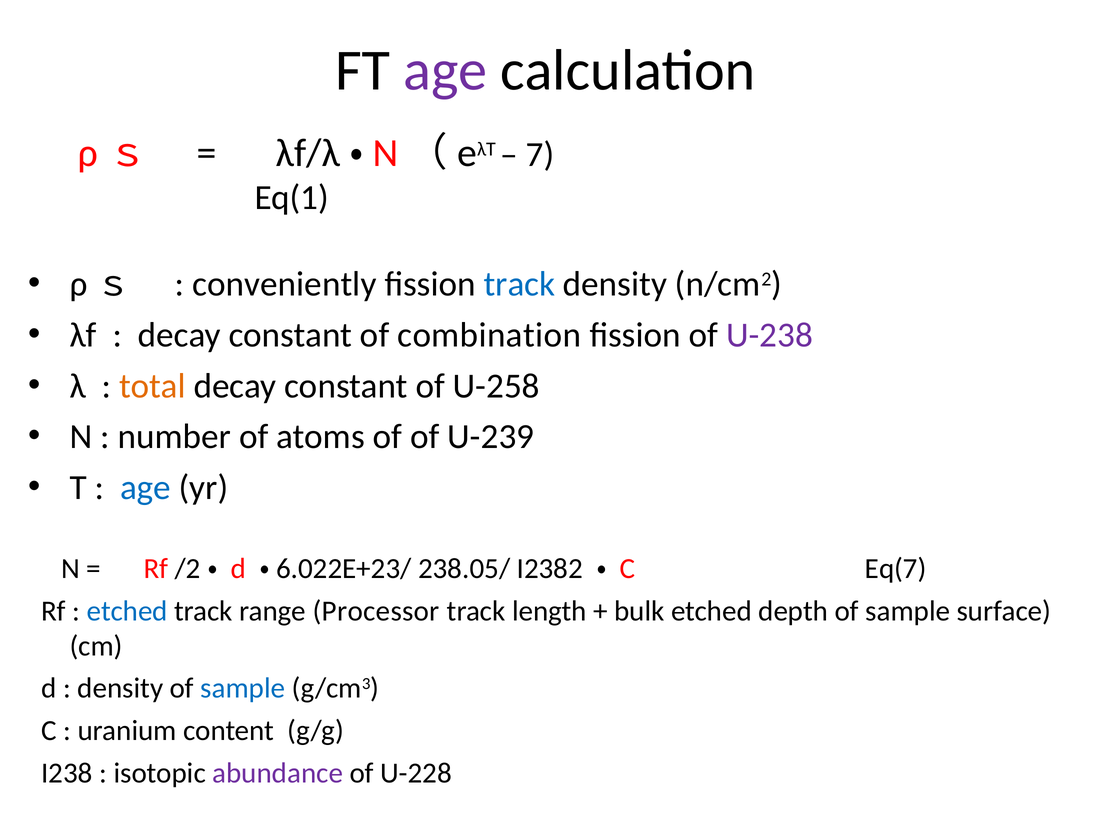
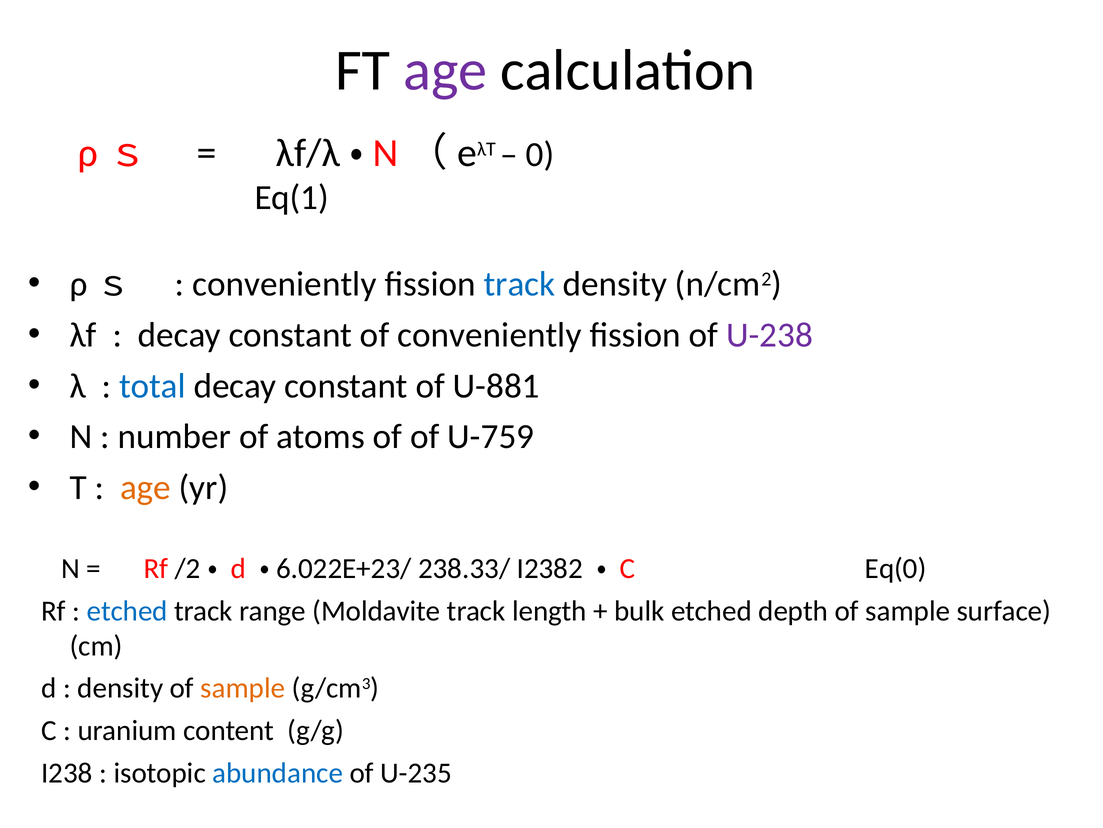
7: 7 -> 0 (540, 154)
of combination: combination -> conveniently (489, 335)
total colour: orange -> blue (152, 386)
U-258: U-258 -> U-881 (496, 386)
U-239: U-239 -> U-759 (491, 436)
age colour: blue -> orange (145, 487)
238.05/: 238.05/ -> 238.33/ (464, 568)
Eq(7: Eq(7 -> Eq(0 (896, 568)
Processor: Processor -> Moldavite (376, 611)
sample colour: blue -> orange (243, 688)
abundance colour: purple -> blue (278, 772)
U-228: U-228 -> U-235 (416, 772)
